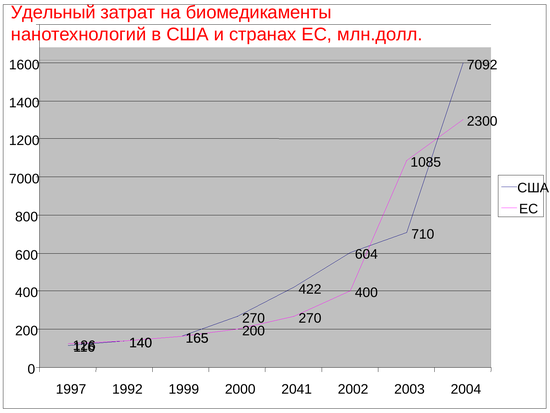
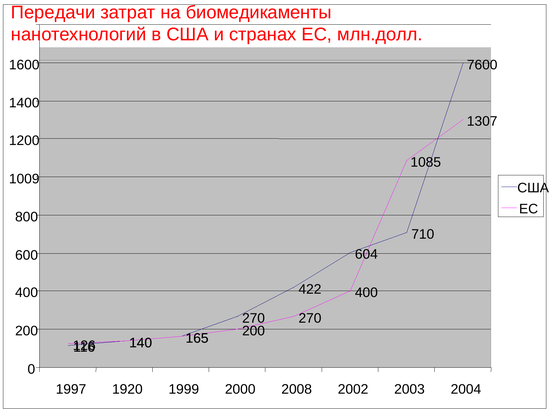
Удельный: Удельный -> Передачи (53, 12)
7092: 7092 -> 7600 (482, 65)
2300: 2300 -> 1307 (482, 121)
7000: 7000 -> 1009 (24, 179)
1992: 1992 -> 1920 (127, 389)
2041: 2041 -> 2008 (297, 389)
